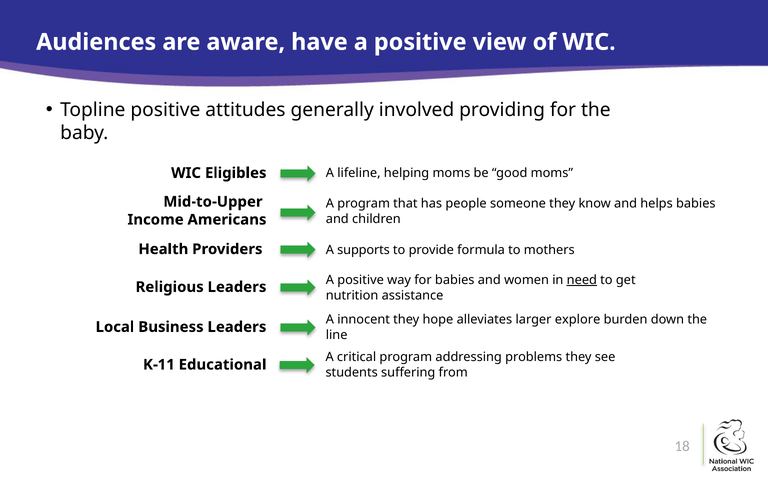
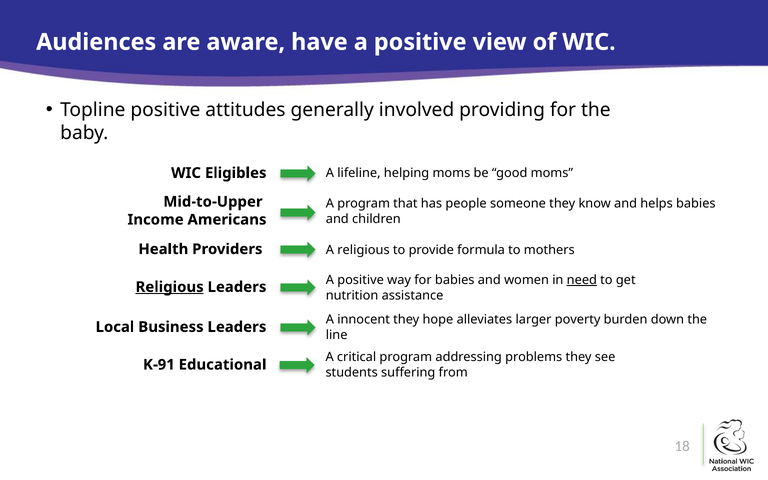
A supports: supports -> religious (363, 250)
Religious underline: none -> present (170, 287)
explore: explore -> poverty (578, 320)
K-11: K-11 -> K-91 (159, 365)
